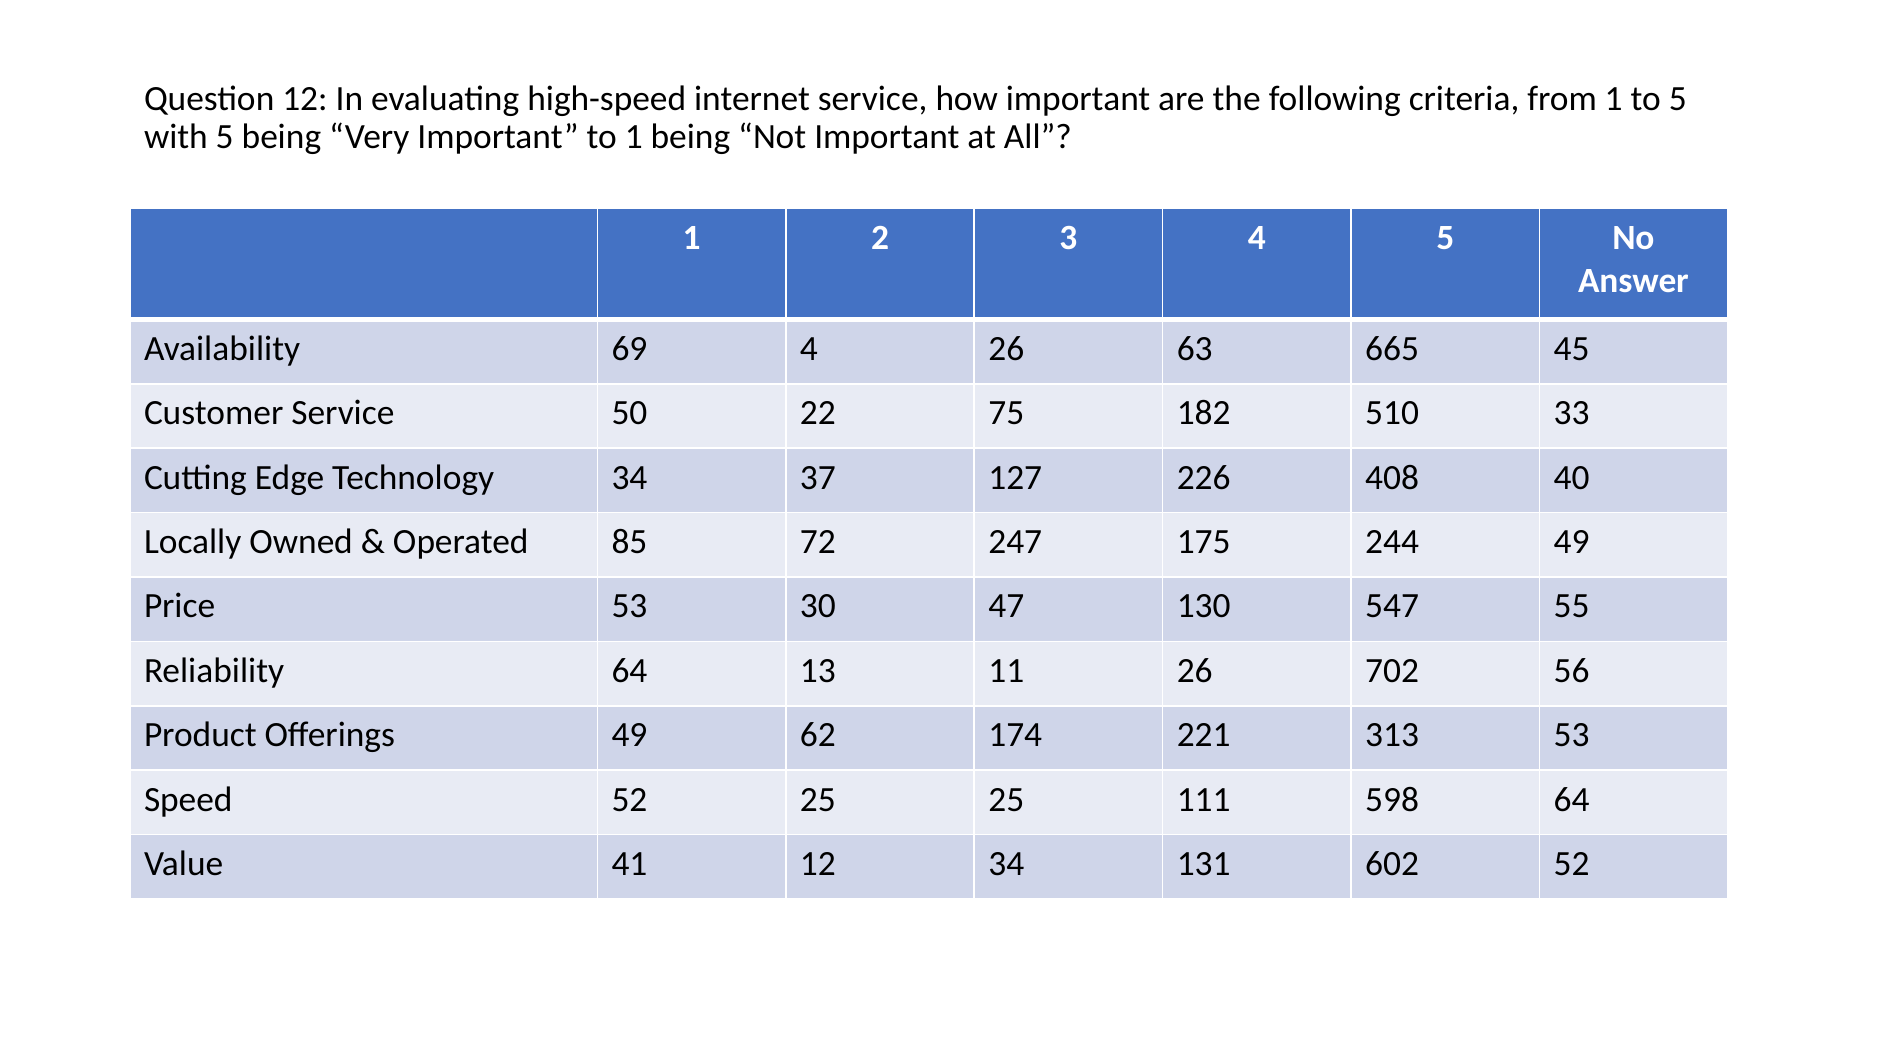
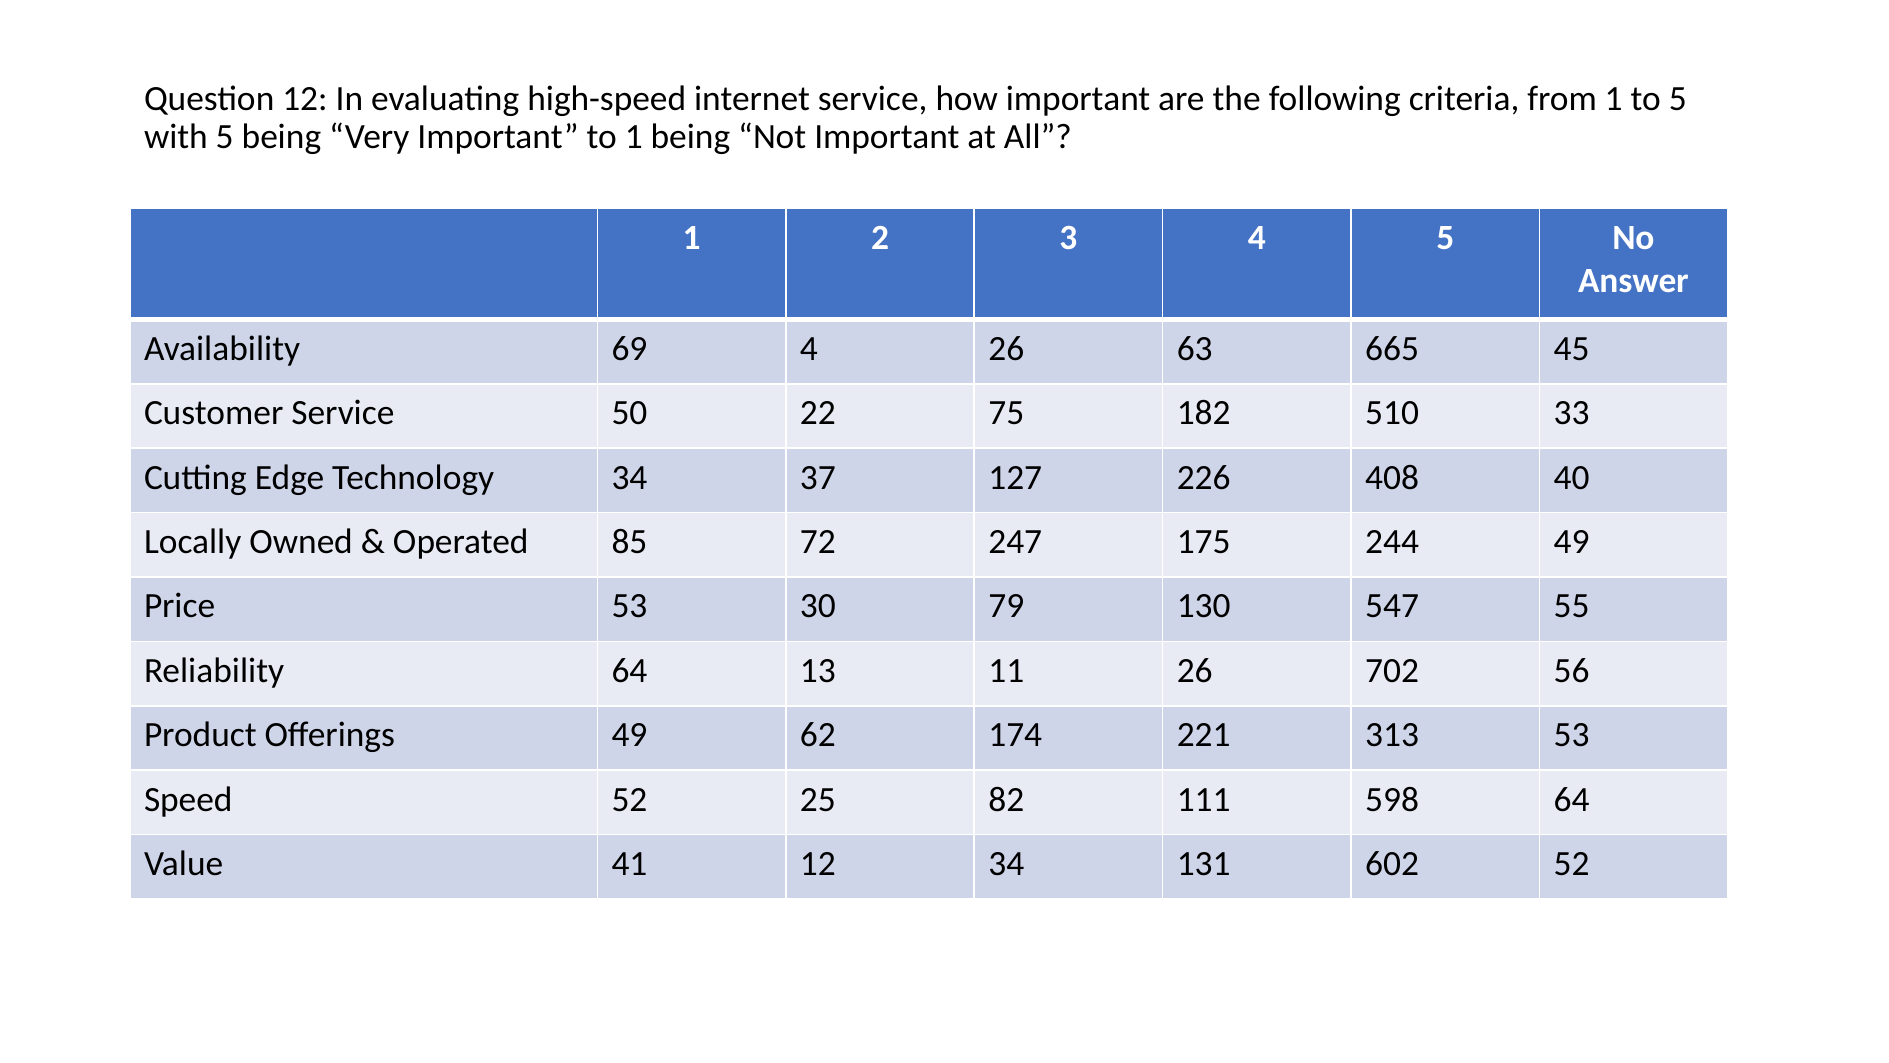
47: 47 -> 79 (1006, 606)
25 25: 25 -> 82 (1006, 799)
